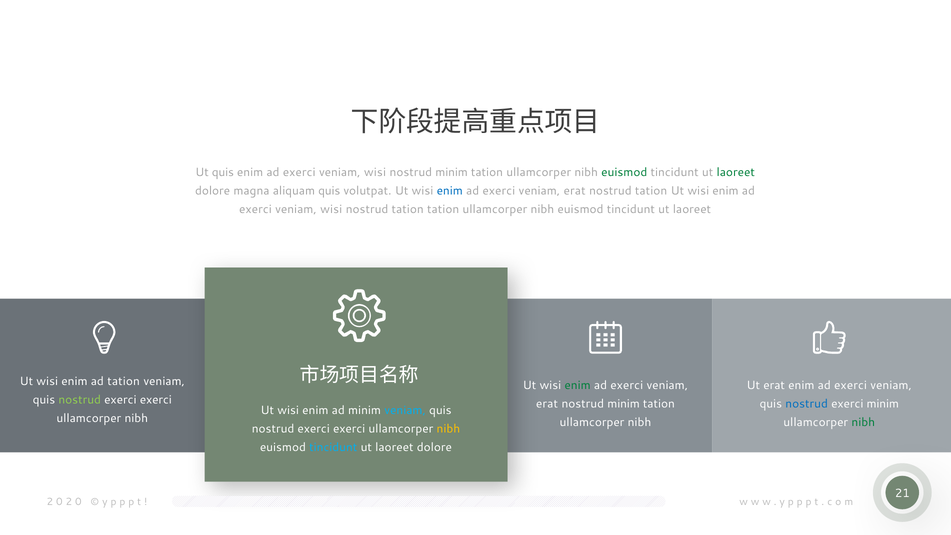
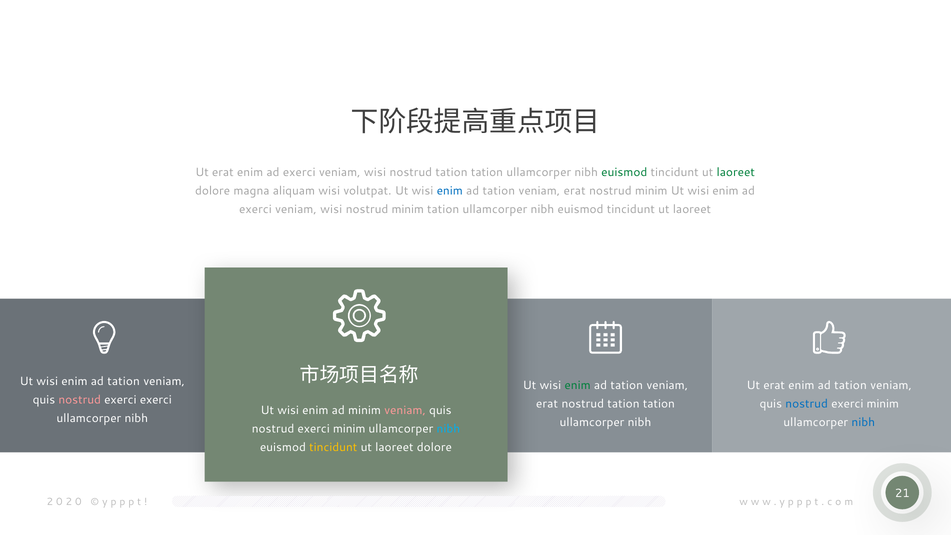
quis: quis -> erat (223, 172)
minim: minim -> tation (452, 172)
aliquam quis: quis -> wisi (329, 191)
exerci: exerci -> tation (499, 191)
tation: tation -> minim (651, 191)
tation: tation -> minim (408, 209)
exerci: exerci -> tation (627, 385)
exerci: exerci -> tation (851, 385)
nostrud colour: light green -> pink (80, 400)
minim: minim -> tation (623, 404)
veniam colour: light blue -> pink (405, 410)
nibh colour: green -> blue (863, 422)
exerci: exerci -> minim (349, 429)
nibh colour: yellow -> light blue (448, 429)
tincidunt colour: light blue -> yellow (333, 447)
